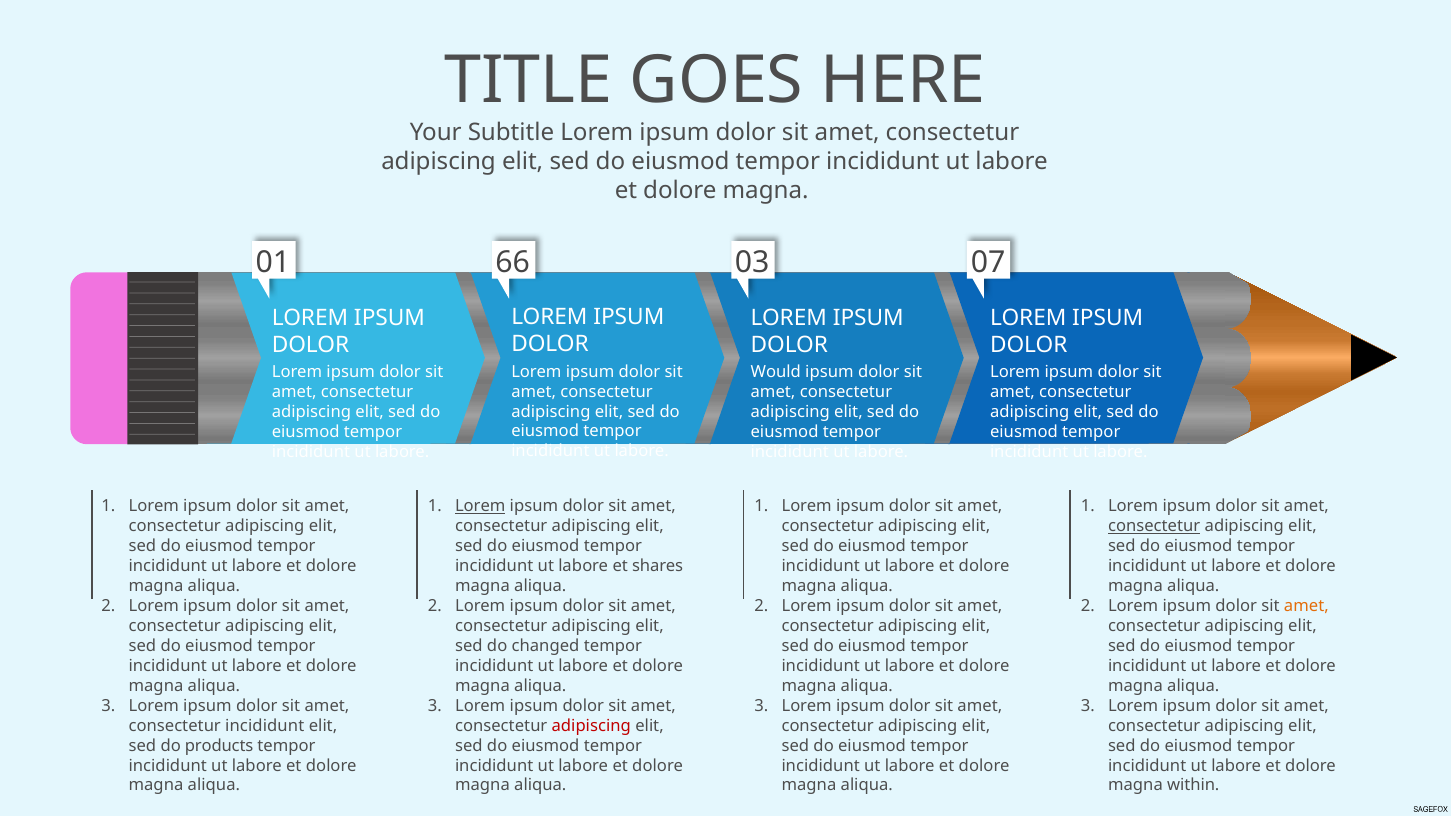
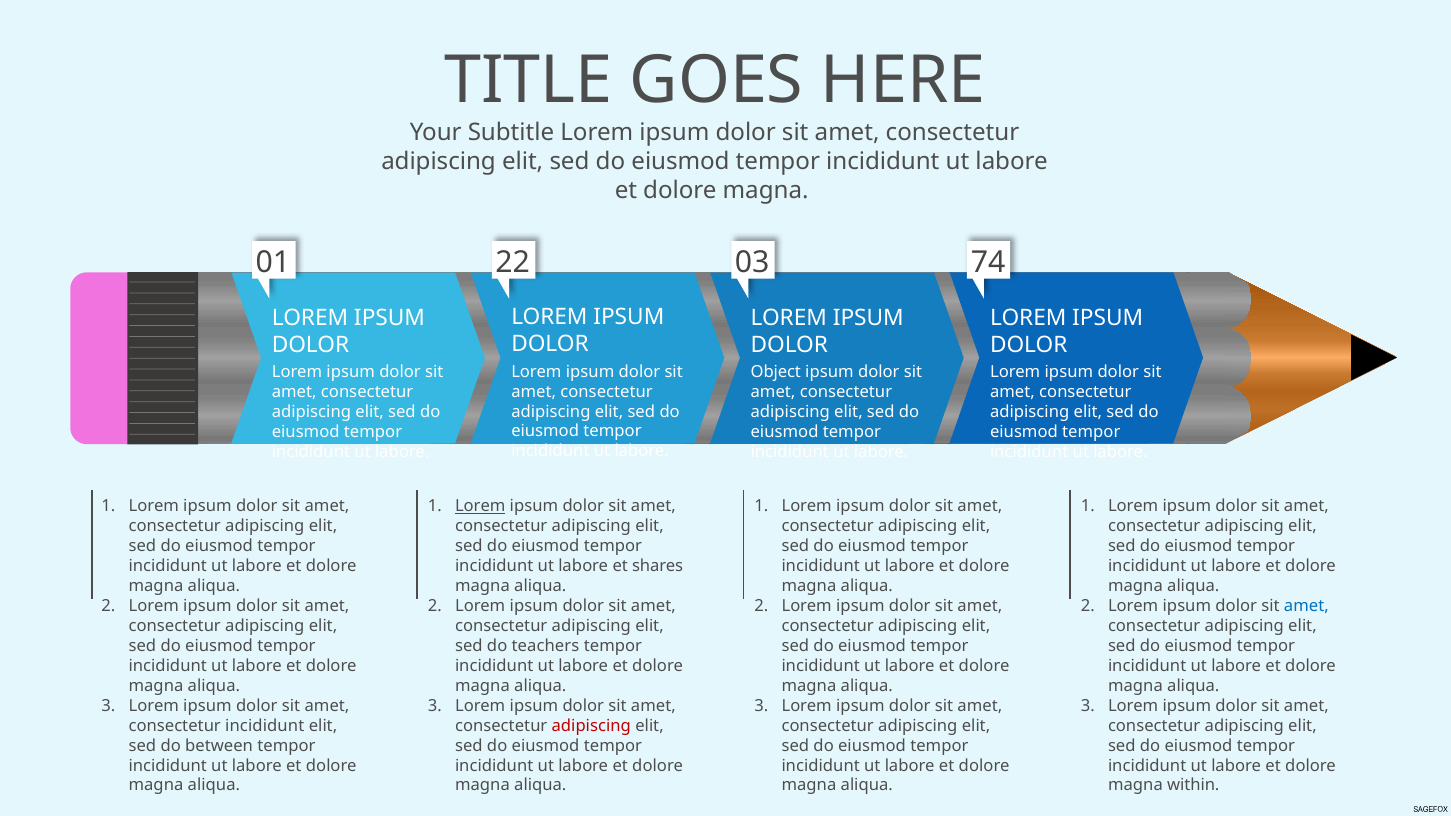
66: 66 -> 22 (513, 263)
07: 07 -> 74 (988, 263)
Would: Would -> Object (776, 372)
consectetur underline: present -> none (1154, 526)
amet colour: orange -> blue (1306, 606)
changed: changed -> teachers (545, 646)
products: products -> between (219, 746)
